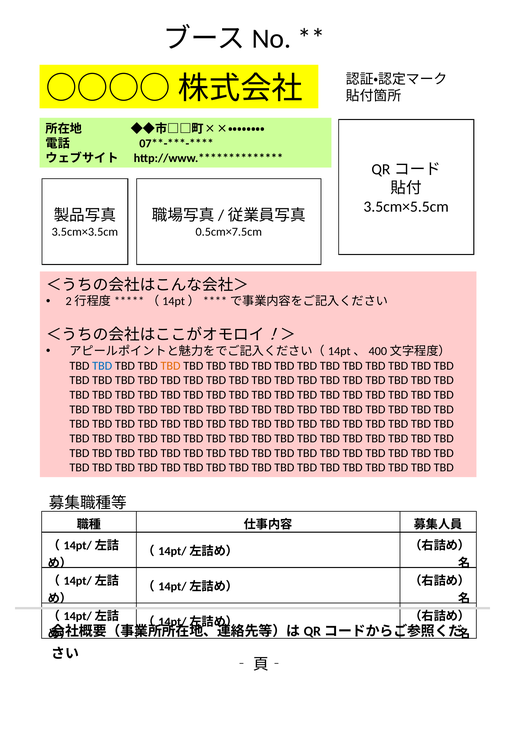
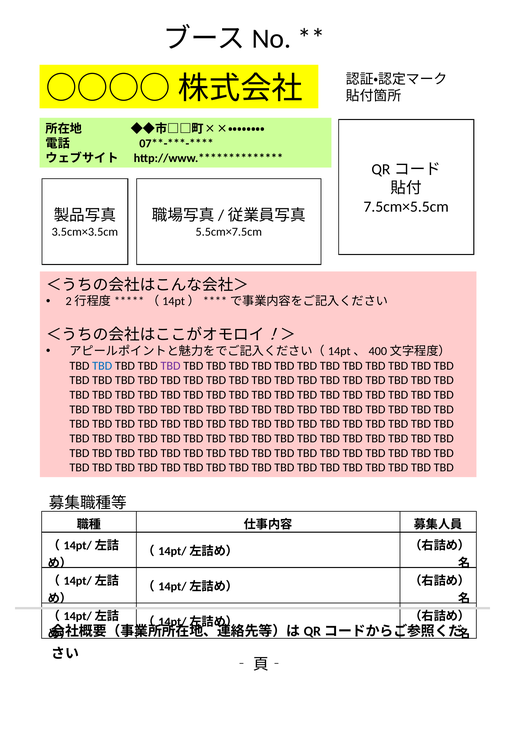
3.5cm×5.5cm: 3.5cm×5.5cm -> 7.5cm×5.5cm (406, 207)
0.5cm×7.5cm: 0.5cm×7.5cm -> 5.5cm×7.5cm (229, 232)
TBD colour: orange -> purple (171, 366)
